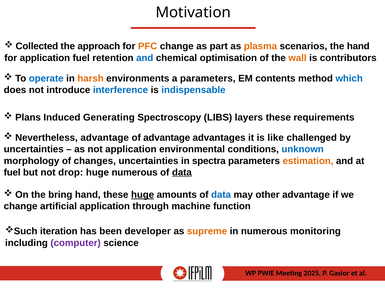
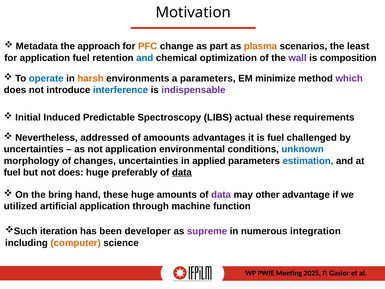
Collected: Collected -> Metadata (37, 46)
the hand: hand -> least (358, 46)
optimisation: optimisation -> optimization (228, 58)
wall colour: orange -> purple (298, 58)
contributors: contributors -> composition (348, 58)
contents: contents -> minimize (275, 78)
which colour: blue -> purple (349, 78)
indispensable colour: blue -> purple (193, 90)
Plans: Plans -> Initial (28, 117)
Generating: Generating -> Predictable (109, 117)
layers: layers -> actual (249, 117)
Nevertheless advantage: advantage -> addressed (105, 138)
of advantage: advantage -> amoounts (167, 138)
is like: like -> fuel (276, 138)
spectra: spectra -> applied (209, 161)
estimation colour: orange -> blue (308, 161)
not drop: drop -> does (71, 172)
huge numerous: numerous -> preferably (135, 172)
huge underline: present -> none (143, 195)
data colour: blue -> purple (221, 195)
change: change -> utilized (21, 206)
supreme colour: orange -> purple (207, 231)
monitoring: monitoring -> integration (315, 231)
computer colour: purple -> orange (76, 243)
